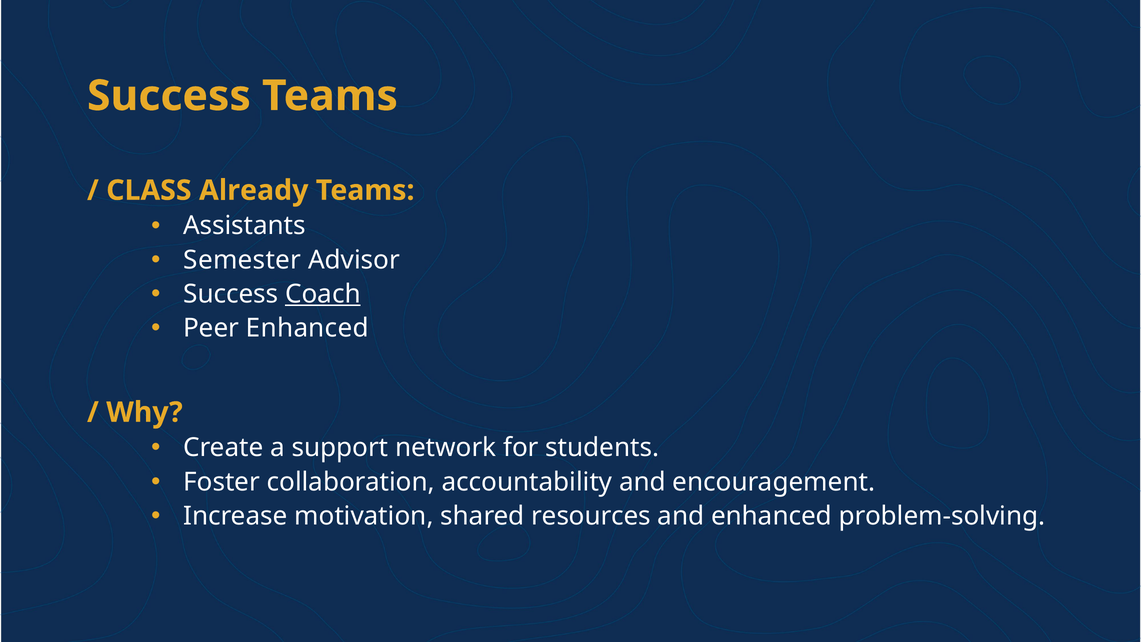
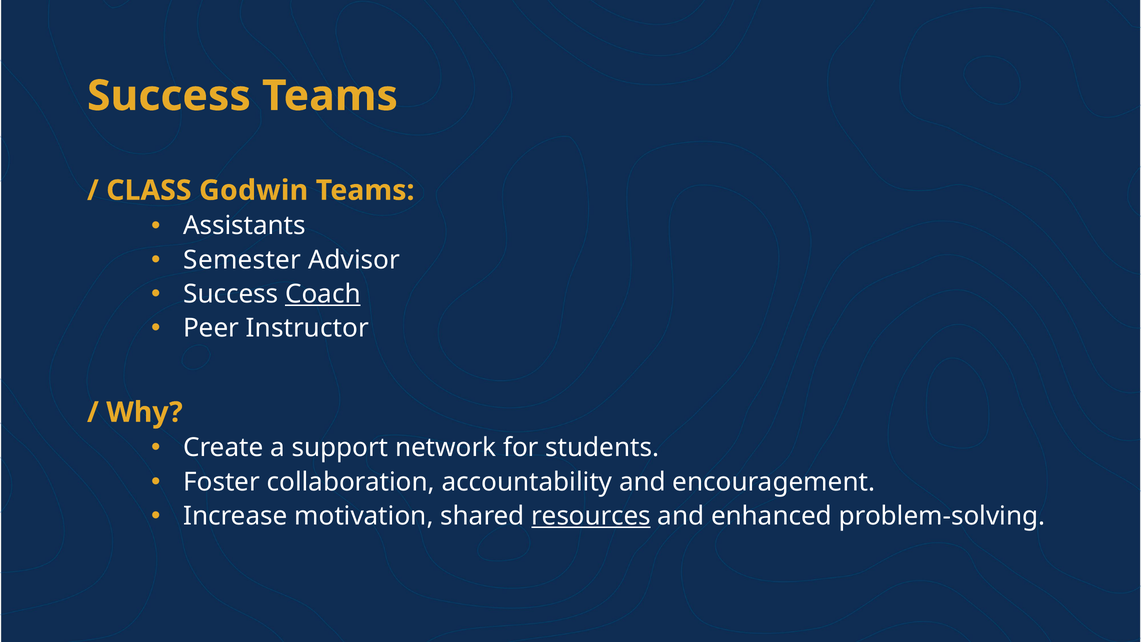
Already: Already -> Godwin (254, 190)
Peer Enhanced: Enhanced -> Instructor (307, 328)
resources underline: none -> present (591, 516)
